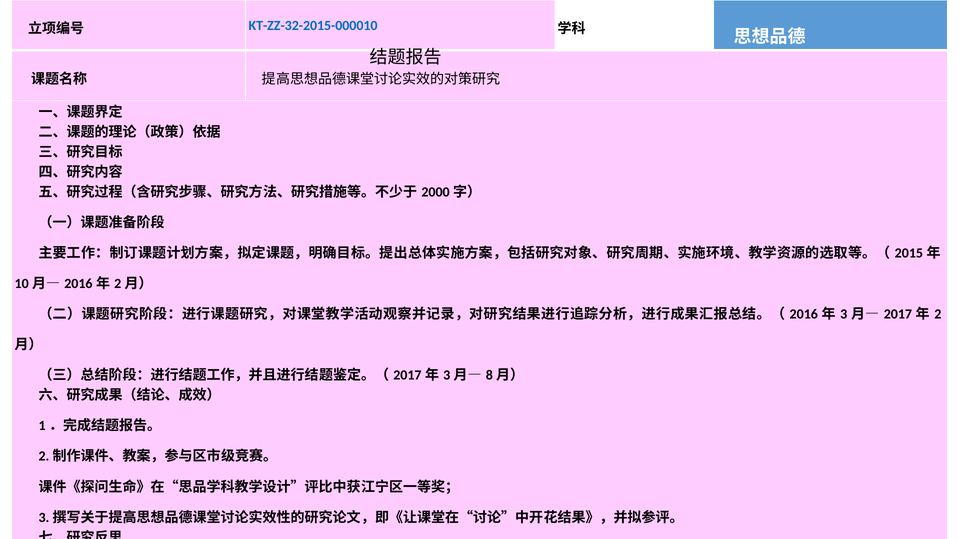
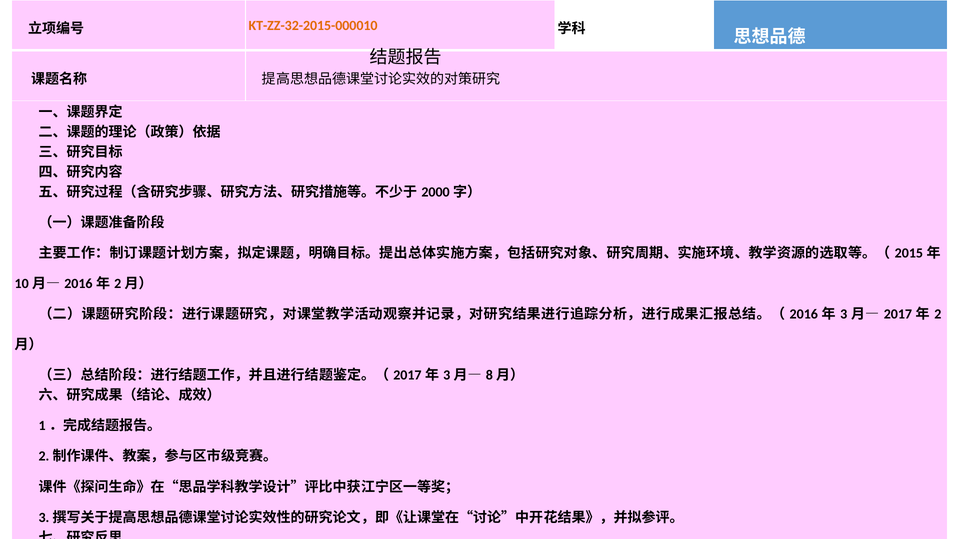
KT-ZZ-32-2015-000010 colour: blue -> orange (313, 26)
